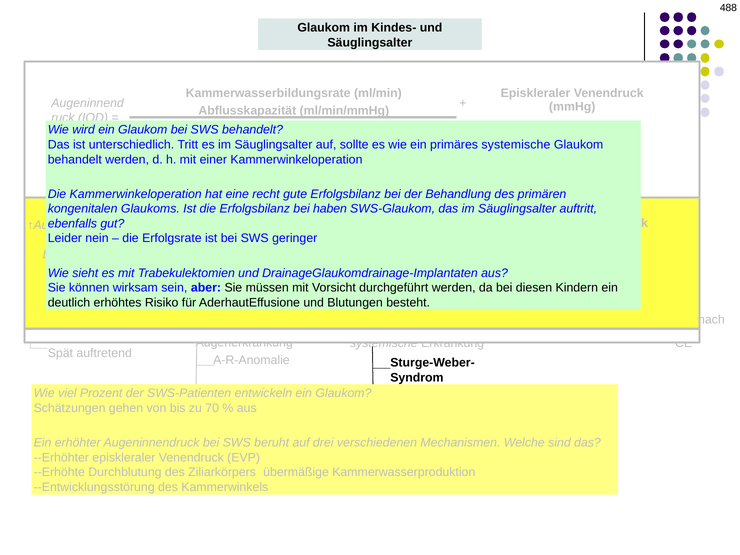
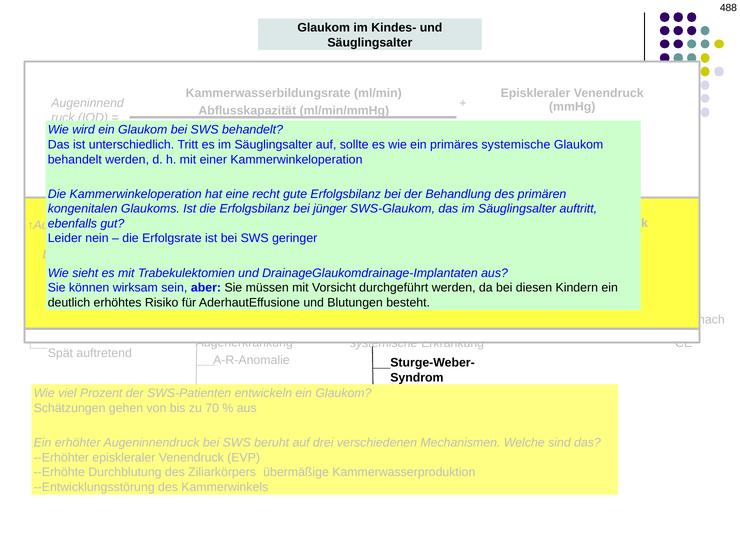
haben: haben -> jünger (330, 209)
